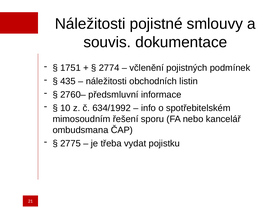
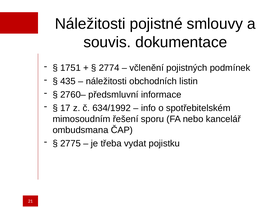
10: 10 -> 17 (65, 108)
